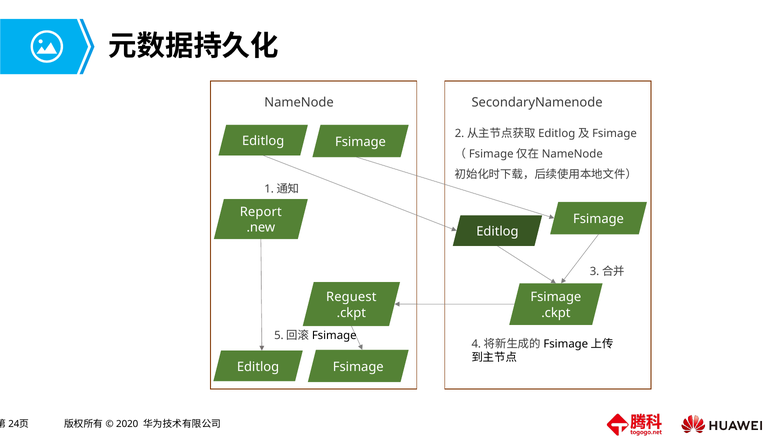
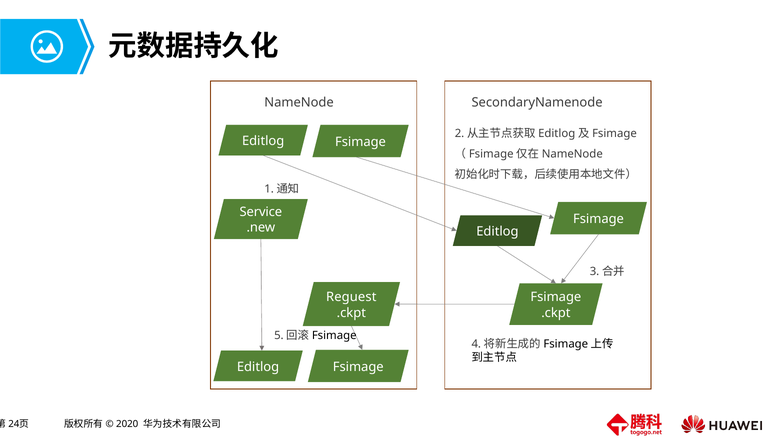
Report: Report -> Service (261, 212)
